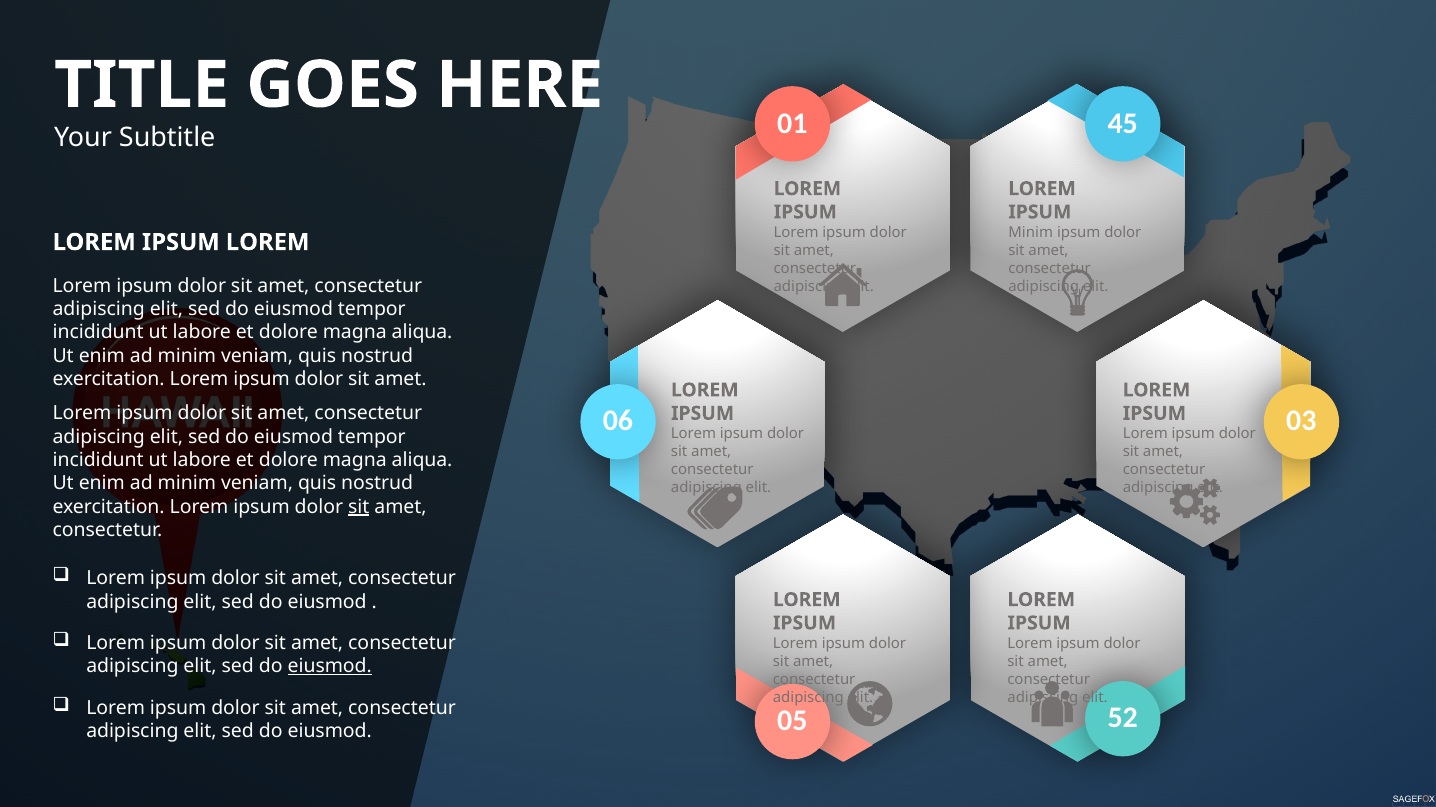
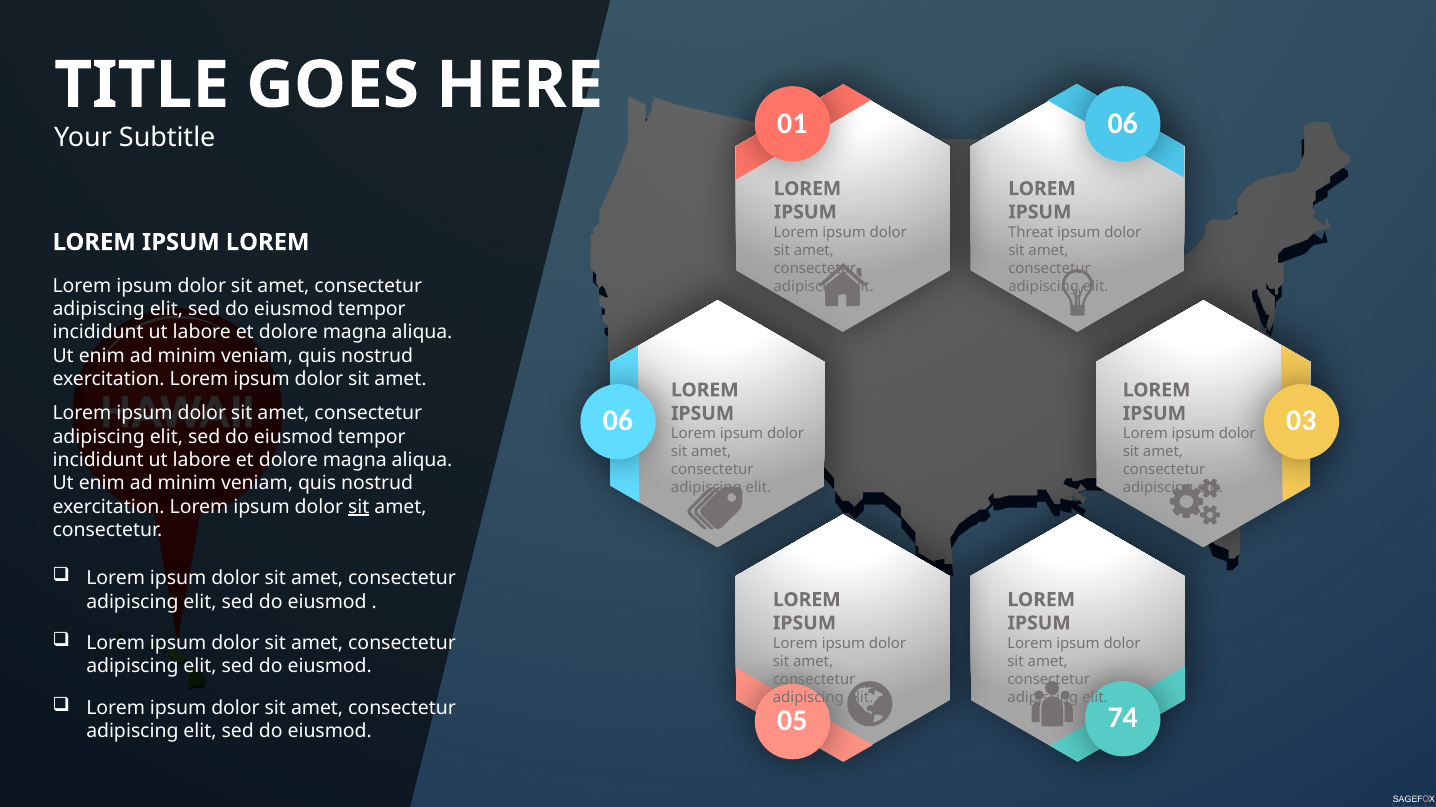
01 45: 45 -> 06 (1123, 123)
Minim: Minim -> Threat (1031, 233)
eiusmod underline: present -> none (330, 667)
52: 52 -> 74 (1123, 719)
